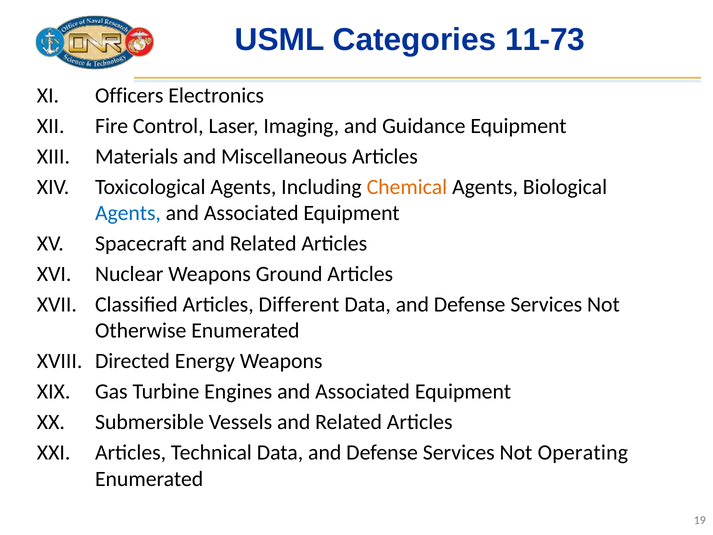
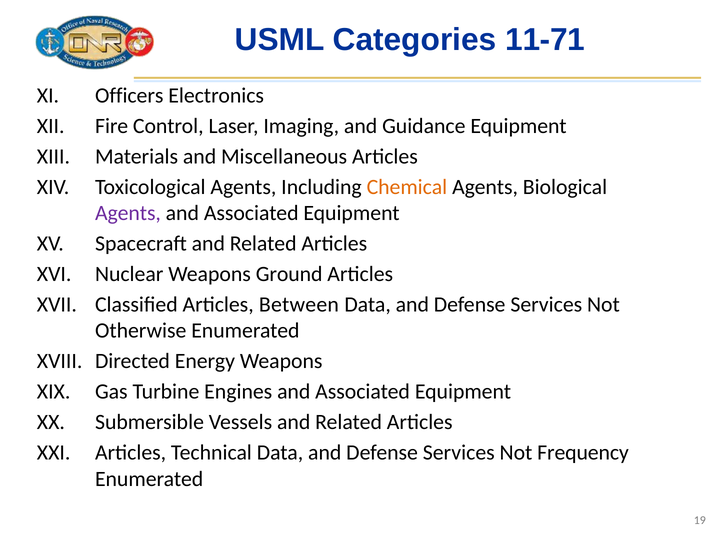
11-73: 11-73 -> 11-71 (545, 40)
Agents colour: blue -> purple (128, 213)
Different: Different -> Between (299, 304)
Operating: Operating -> Frequency (583, 453)
